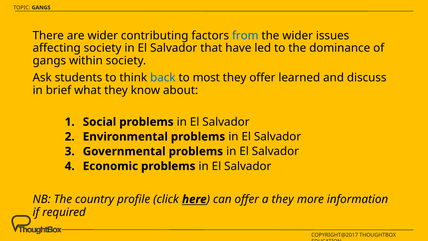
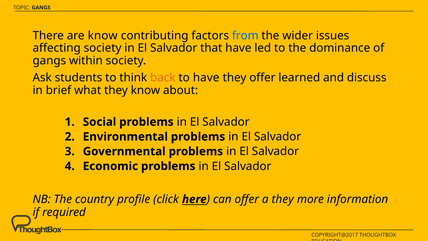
are wider: wider -> know (103, 36)
back colour: blue -> orange (163, 78)
to most: most -> have (206, 78)
